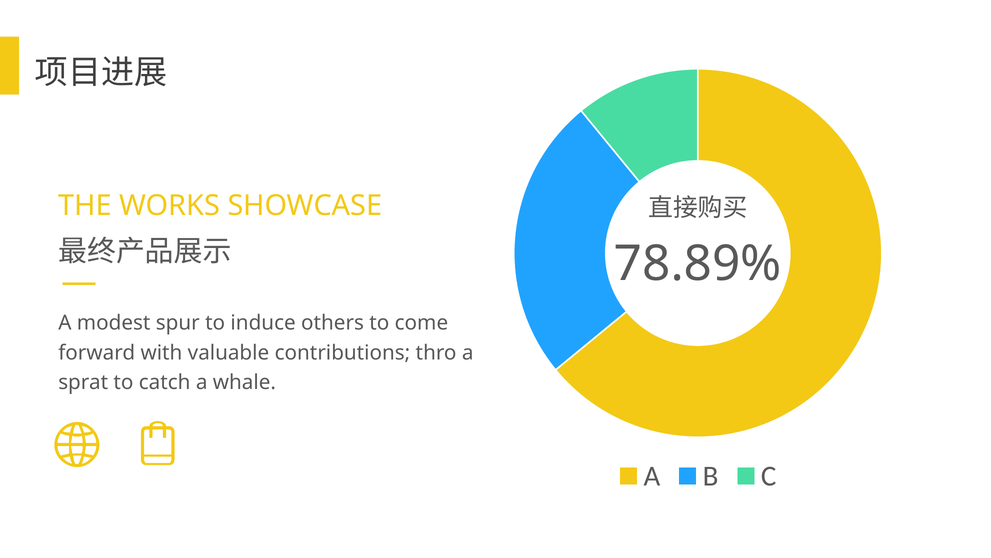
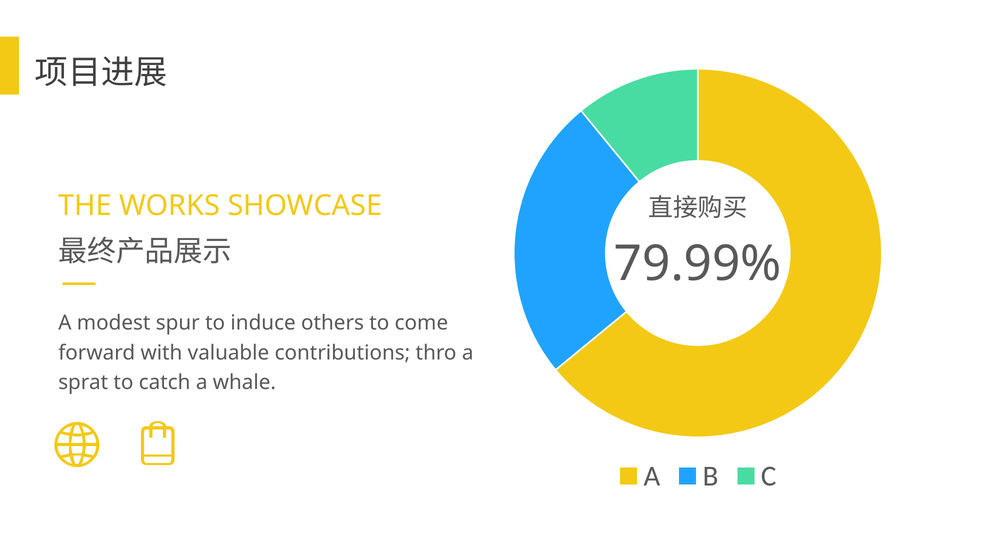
78.89%: 78.89% -> 79.99% (698, 263)
